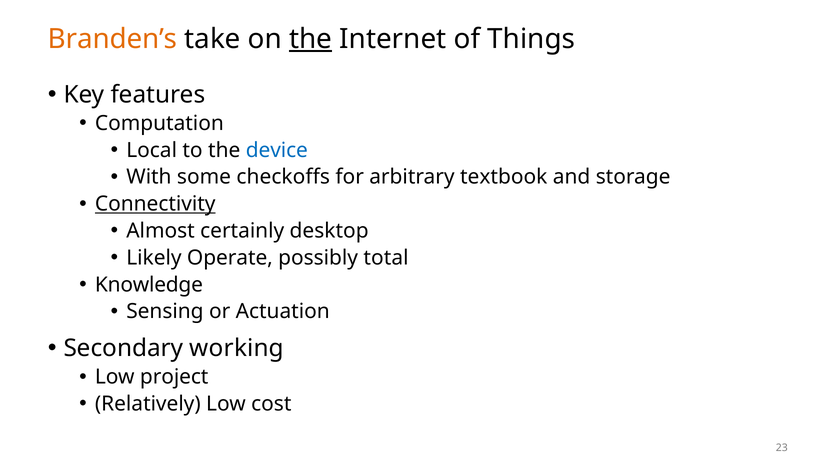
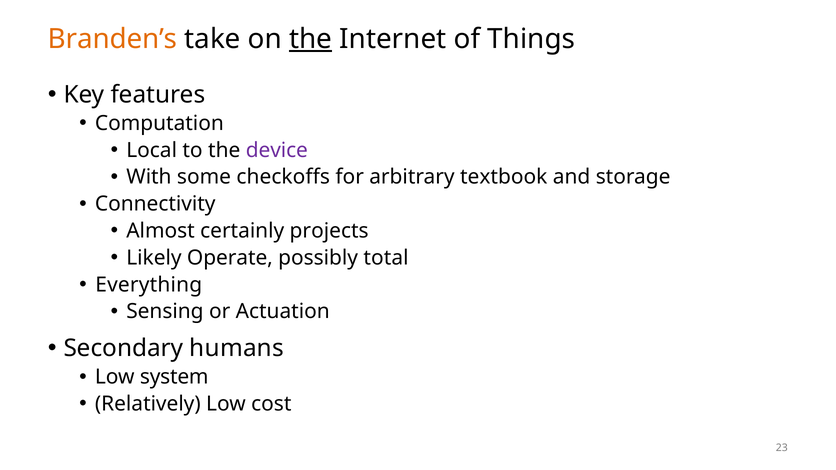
device colour: blue -> purple (277, 150)
Connectivity underline: present -> none (155, 204)
desktop: desktop -> projects (329, 231)
Knowledge: Knowledge -> Everything (149, 285)
working: working -> humans (237, 348)
project: project -> system (174, 377)
